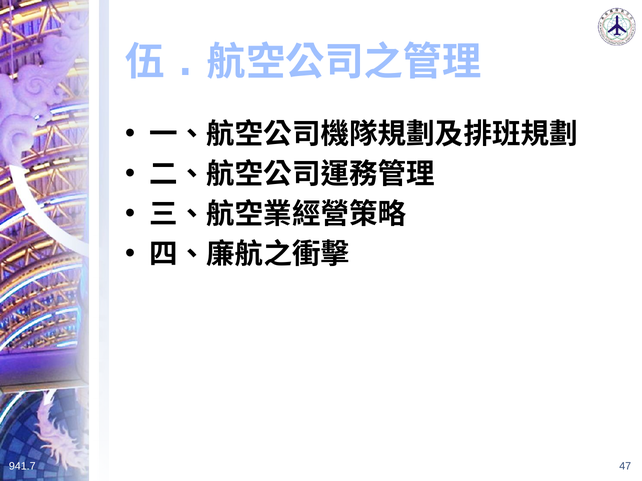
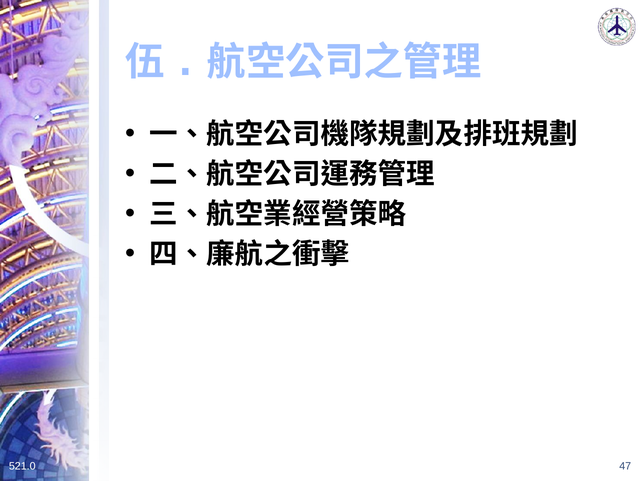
941.7: 941.7 -> 521.0 (22, 467)
